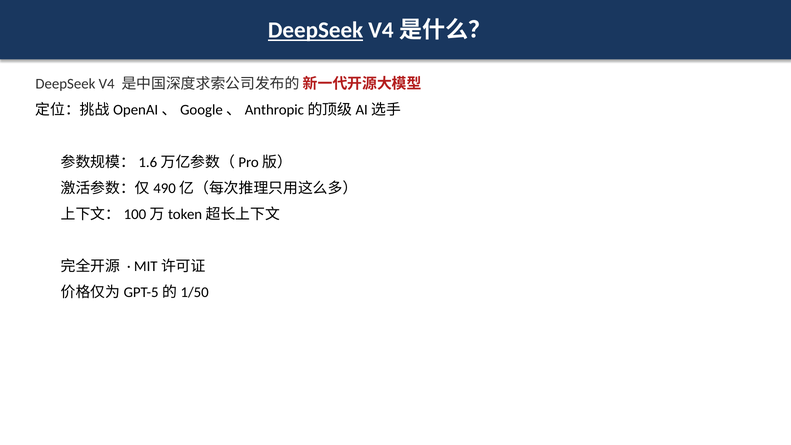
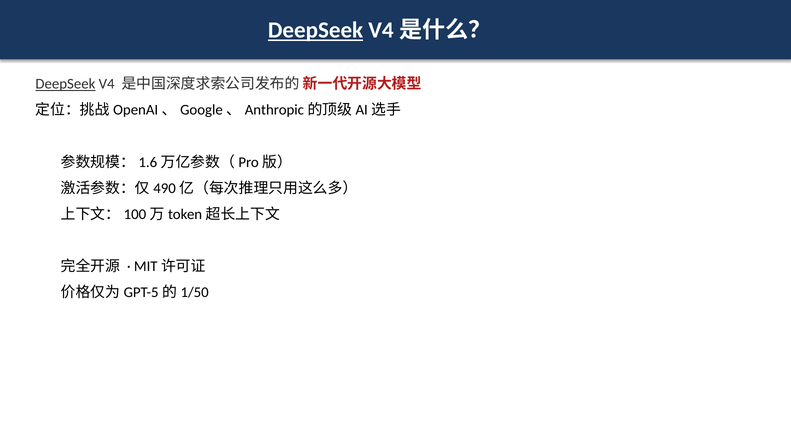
DeepSeek underline: none -> present (65, 84)
